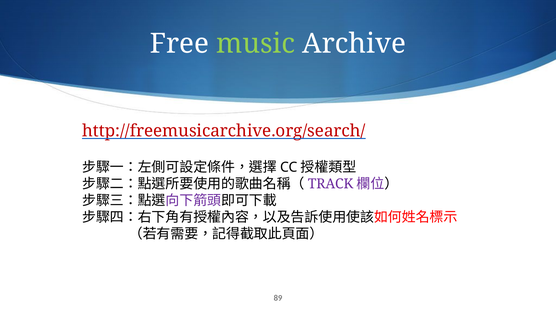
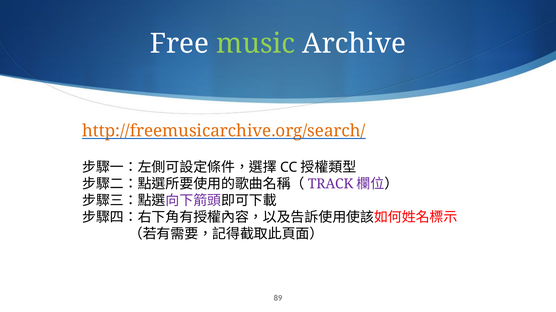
http://freemusicarchive.org/search/ colour: red -> orange (224, 131)
